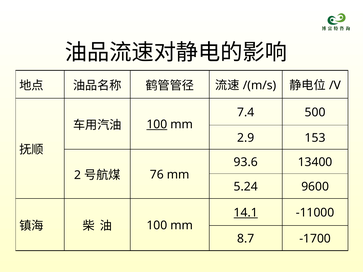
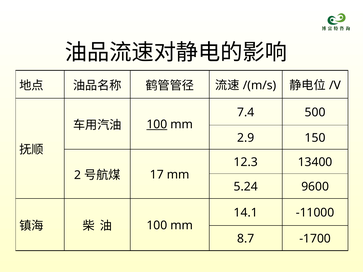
153: 153 -> 150 (315, 138)
93.6: 93.6 -> 12.3 (246, 162)
76: 76 -> 17 (157, 175)
14.1 underline: present -> none (246, 213)
